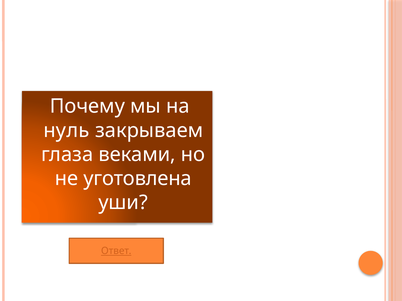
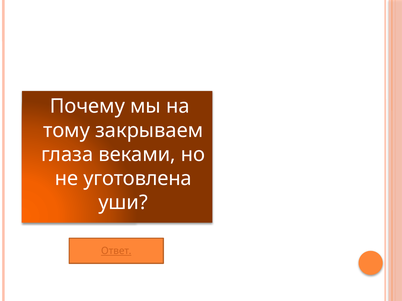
нуль: нуль -> тому (66, 131)
